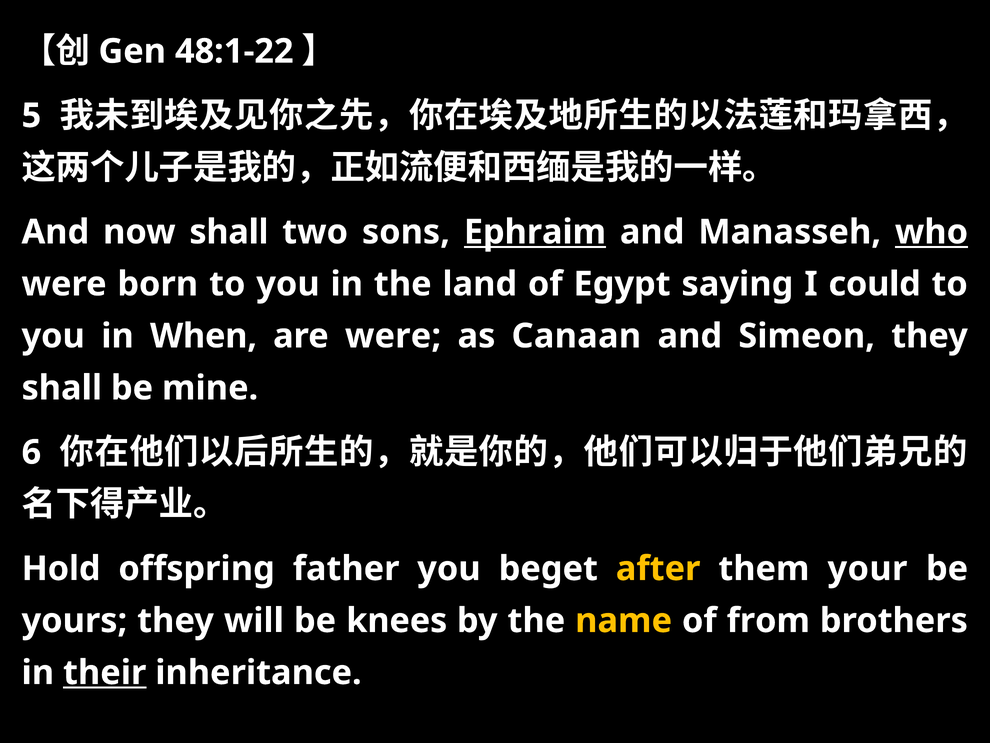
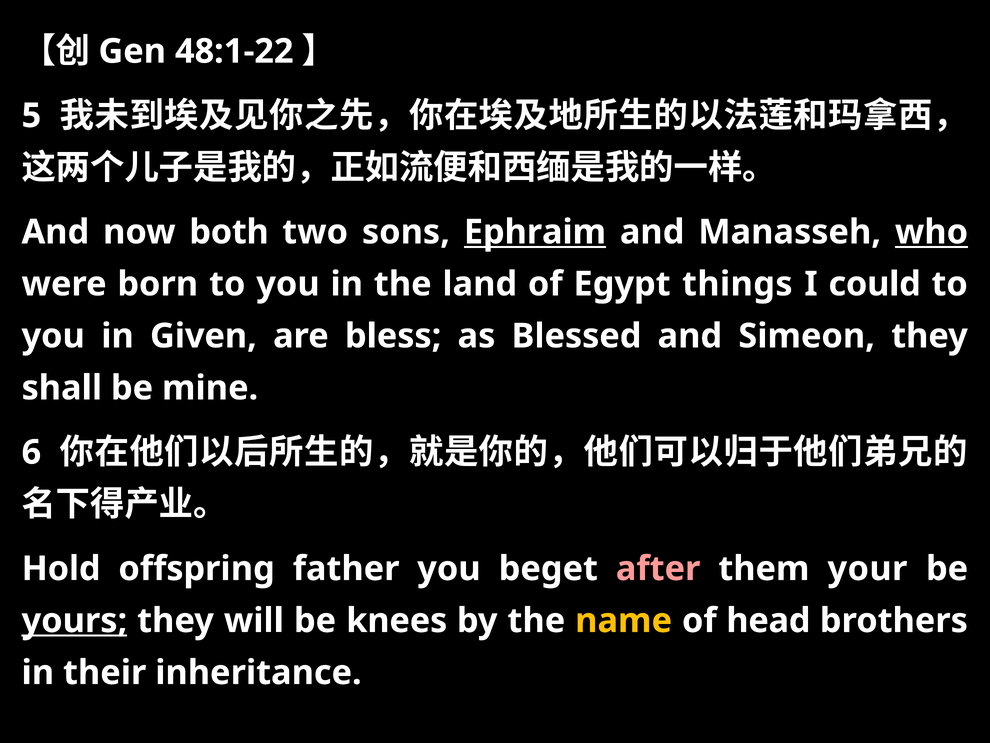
now shall: shall -> both (229, 232)
saying: saying -> things (737, 284)
When: When -> Given (203, 336)
are were: were -> bless (393, 336)
Canaan: Canaan -> Blessed (577, 336)
after colour: yellow -> pink (658, 568)
yours underline: none -> present (74, 620)
from: from -> head (768, 620)
their underline: present -> none (105, 672)
